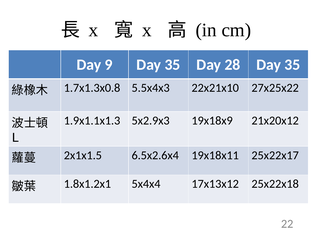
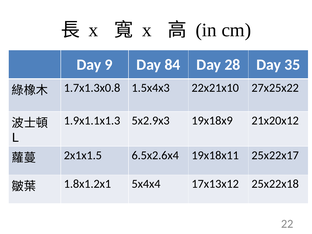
9 Day 35: 35 -> 84 (172, 65)
5.5x4x3: 5.5x4x3 -> 1.5x4x3 (151, 88)
